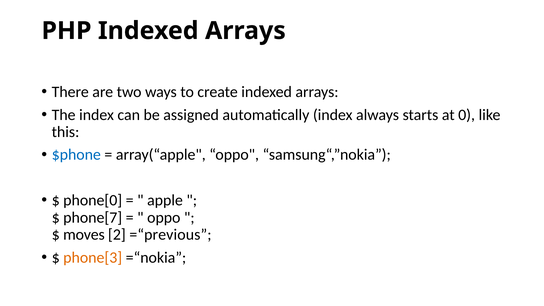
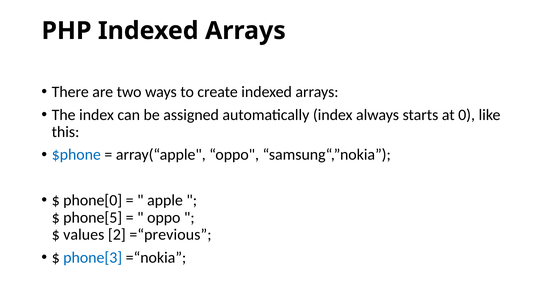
phone[7: phone[7 -> phone[5 (93, 217)
moves: moves -> values (84, 235)
phone[3 colour: orange -> blue (93, 257)
